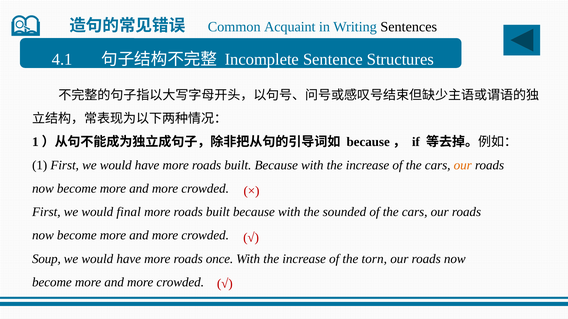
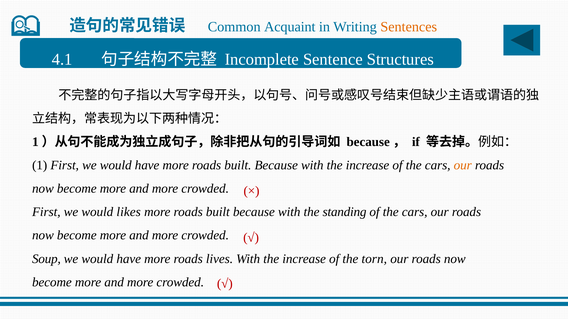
Sentences colour: black -> orange (409, 27)
final: final -> likes (129, 212)
sounded: sounded -> standing (345, 212)
once: once -> lives (219, 259)
